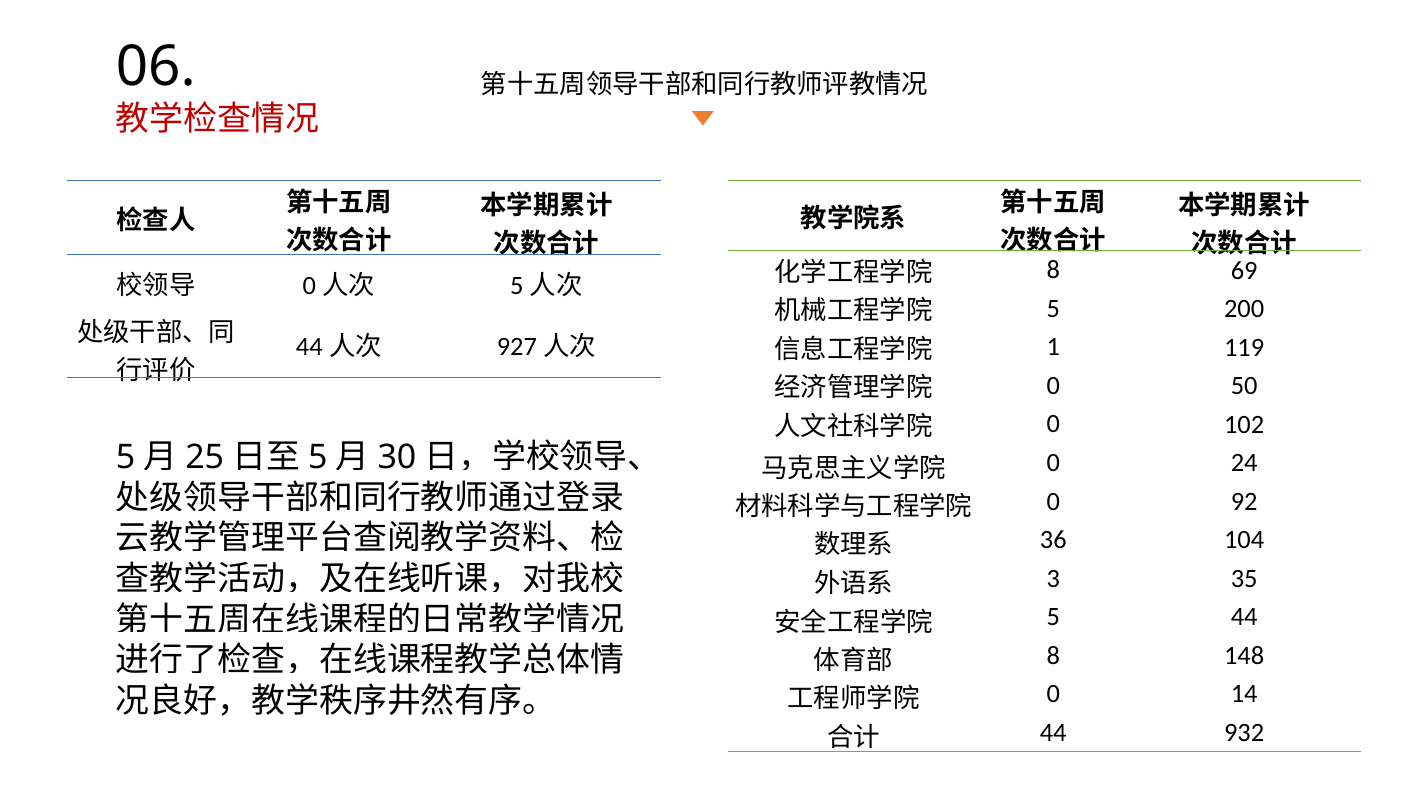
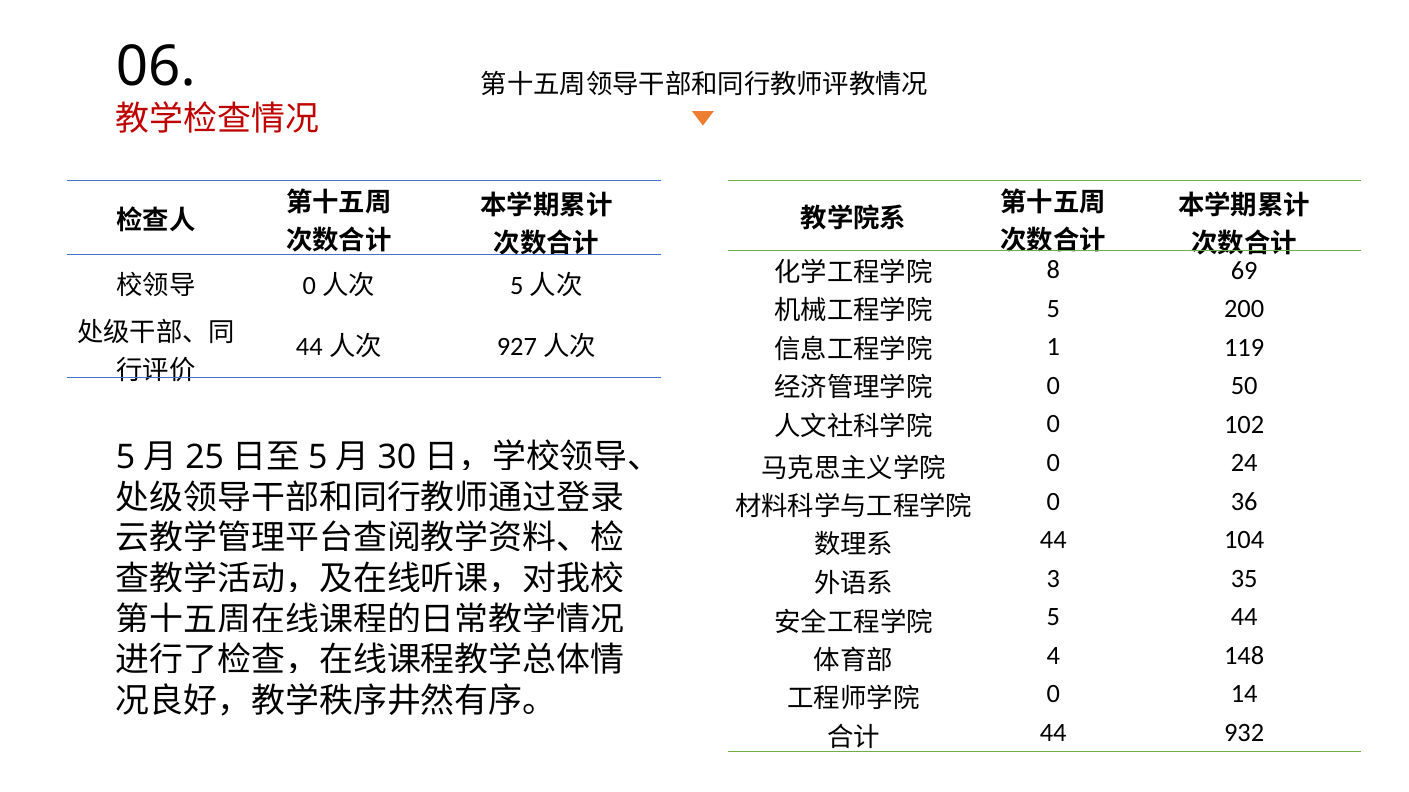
92: 92 -> 36 (1244, 502)
36: 36 -> 44 (1053, 540)
8: 8 -> 4 (1053, 656)
